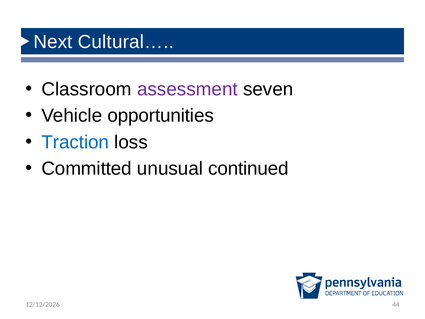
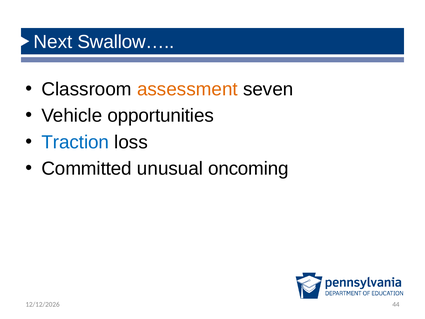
Cultural…: Cultural… -> Swallow… (126, 42)
assessment colour: purple -> orange (187, 89)
continued: continued -> oncoming (248, 169)
